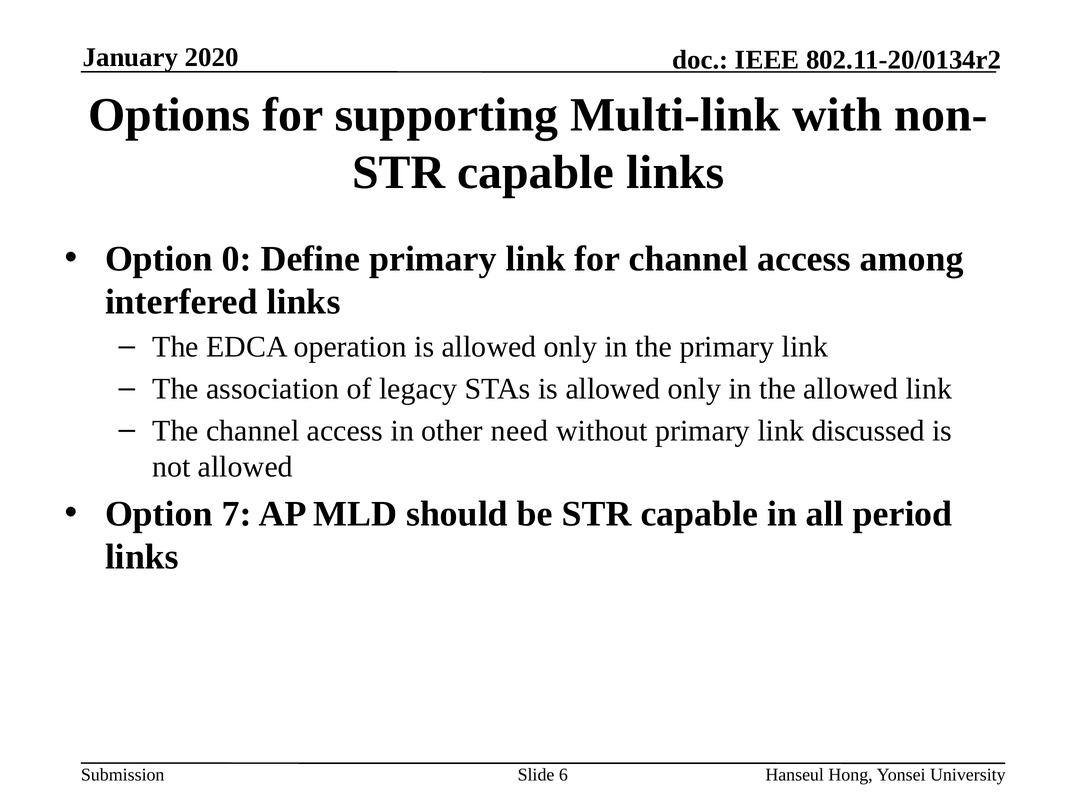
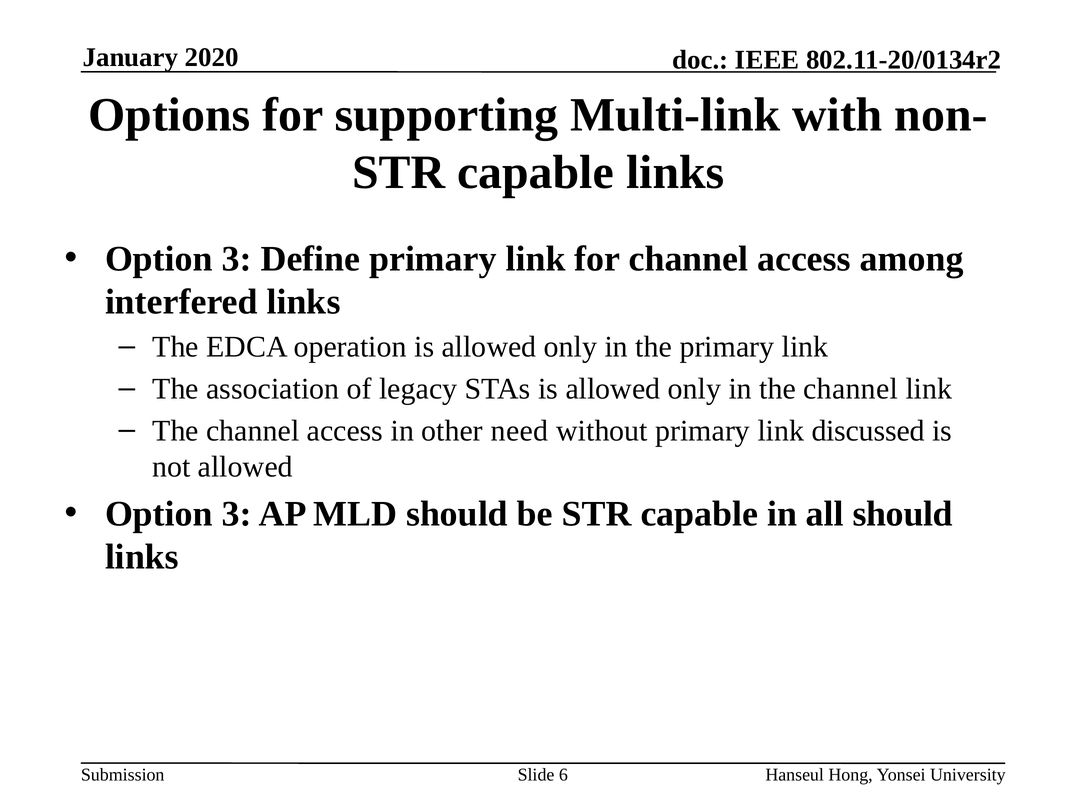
0: 0 -> 3 (237, 259)
in the allowed: allowed -> channel (851, 389)
7: 7 -> 3 (237, 514)
all period: period -> should (903, 514)
